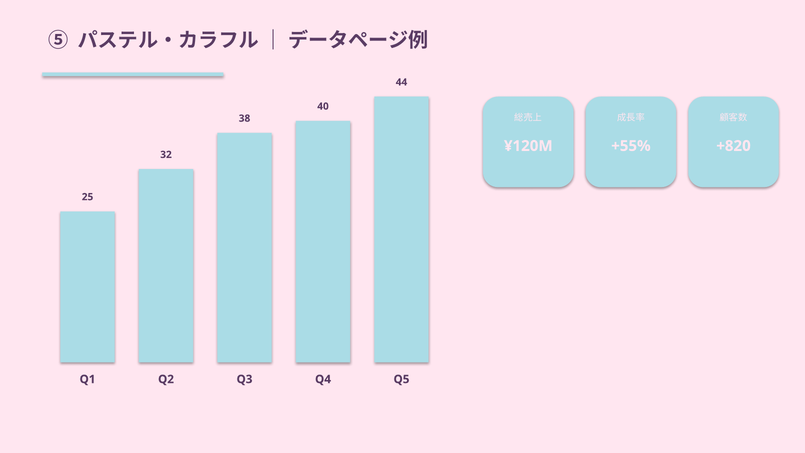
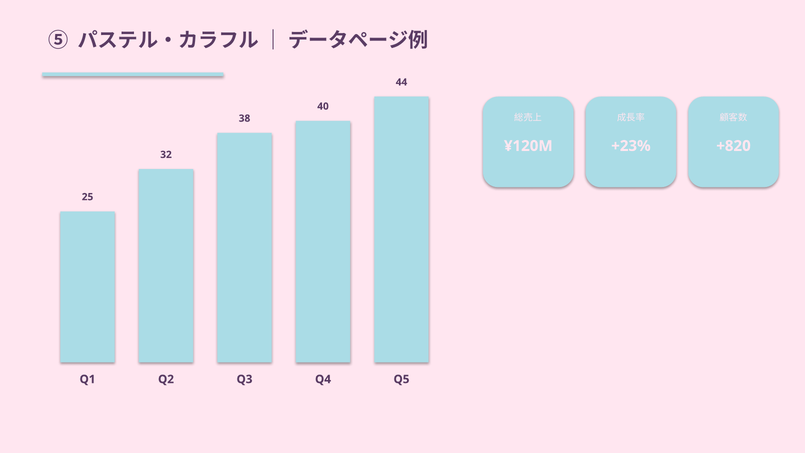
+55%: +55% -> +23% (631, 146)
